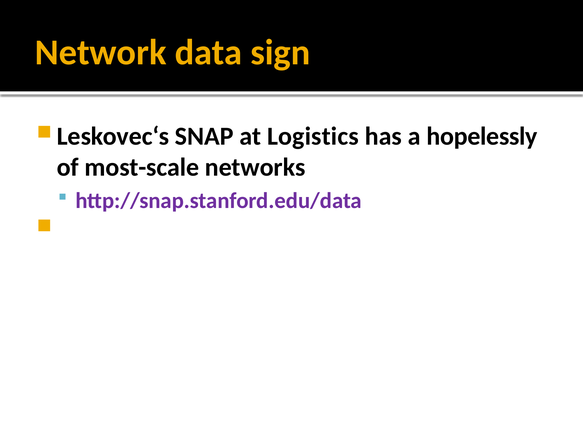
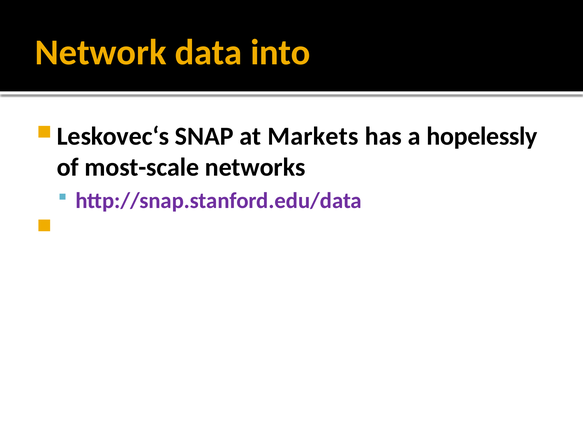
sign: sign -> into (280, 52)
Logistics: Logistics -> Markets (313, 136)
